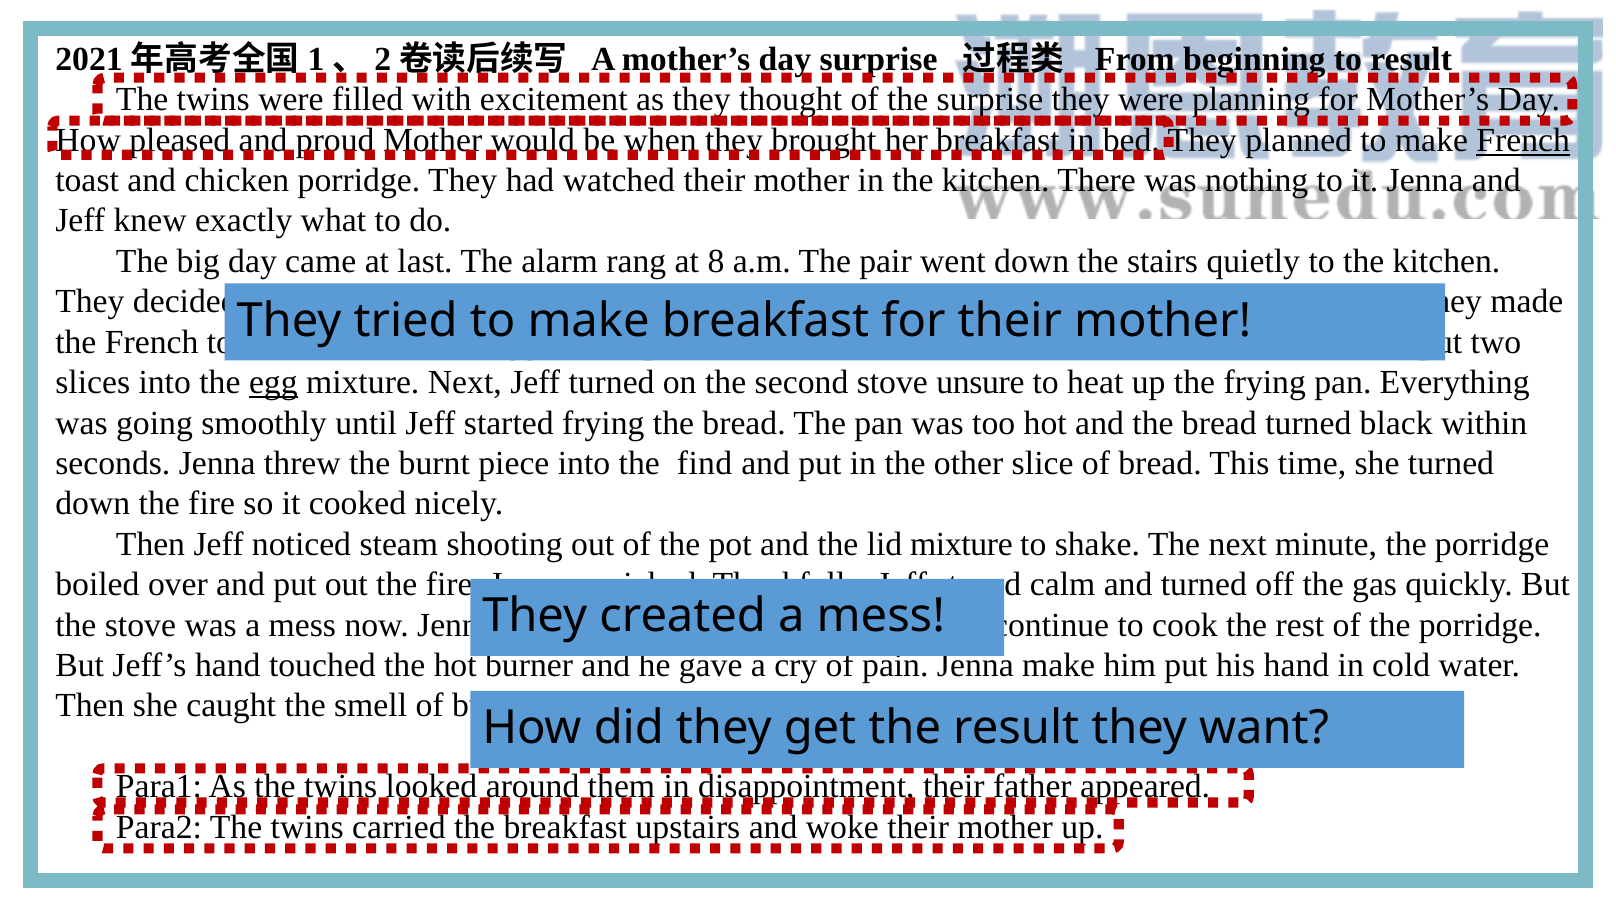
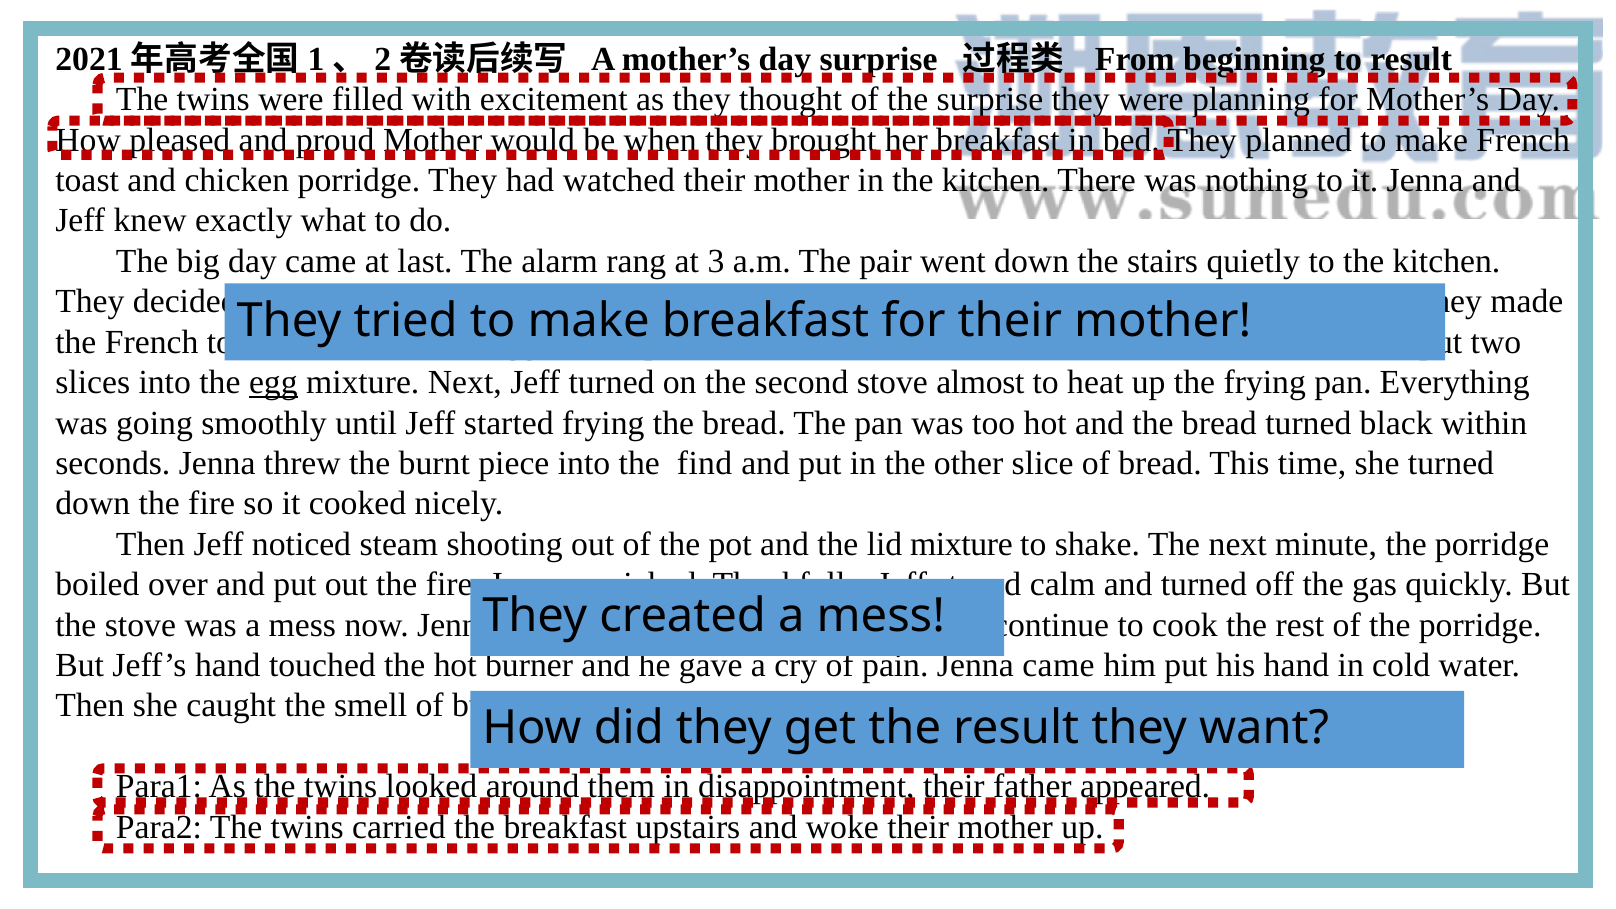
French underline: present -> none (1523, 140)
8: 8 -> 3 (716, 261)
unsure: unsure -> almost (980, 383)
make: make -> came (1058, 665)
